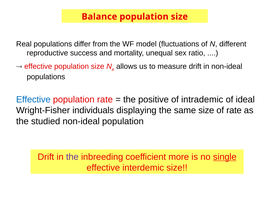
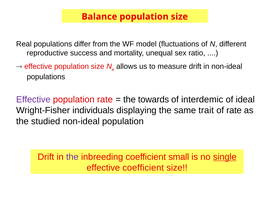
Effective colour: blue -> purple (33, 99)
positive: positive -> towards (154, 99)
intrademic: intrademic -> interdemic (202, 99)
same size: size -> trait (206, 110)
more: more -> small (179, 156)
effective interdemic: interdemic -> coefficient (143, 167)
